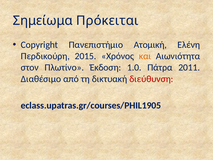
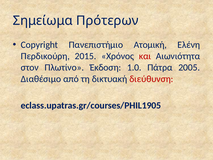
Πρόκειται: Πρόκειται -> Πρότερων (107, 21)
και colour: orange -> red (145, 56)
2011: 2011 -> 2005 (189, 67)
